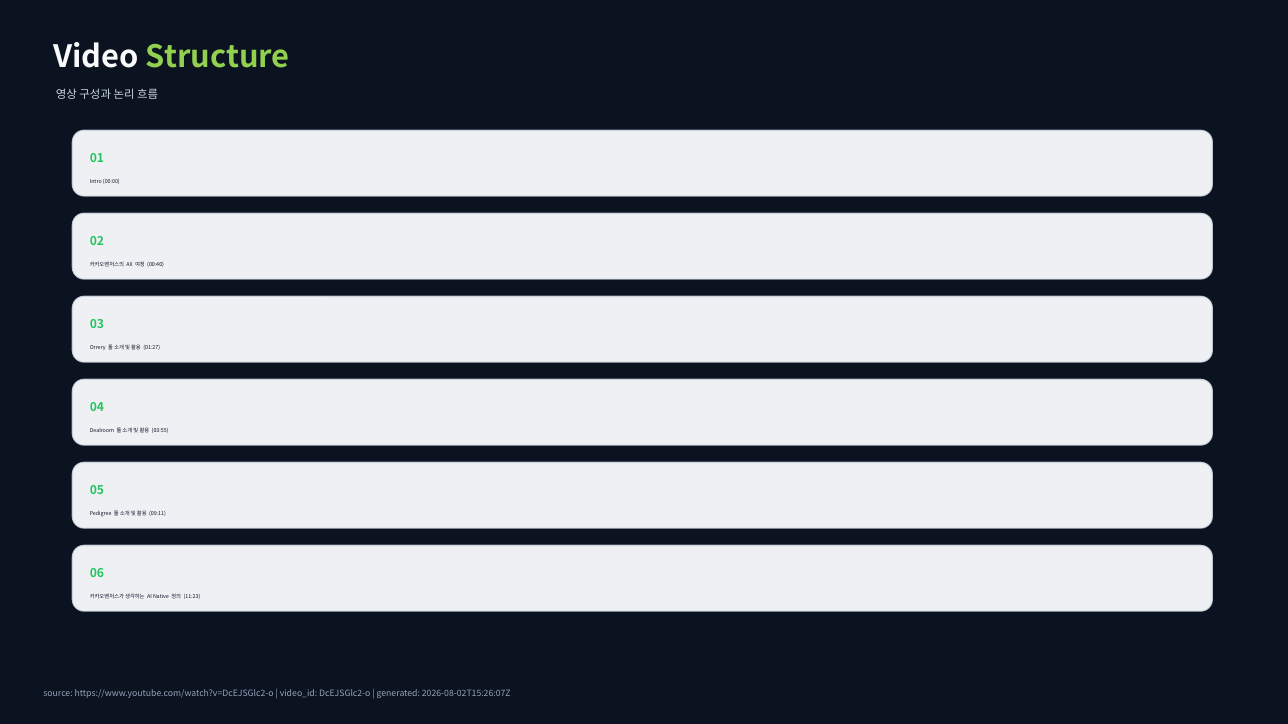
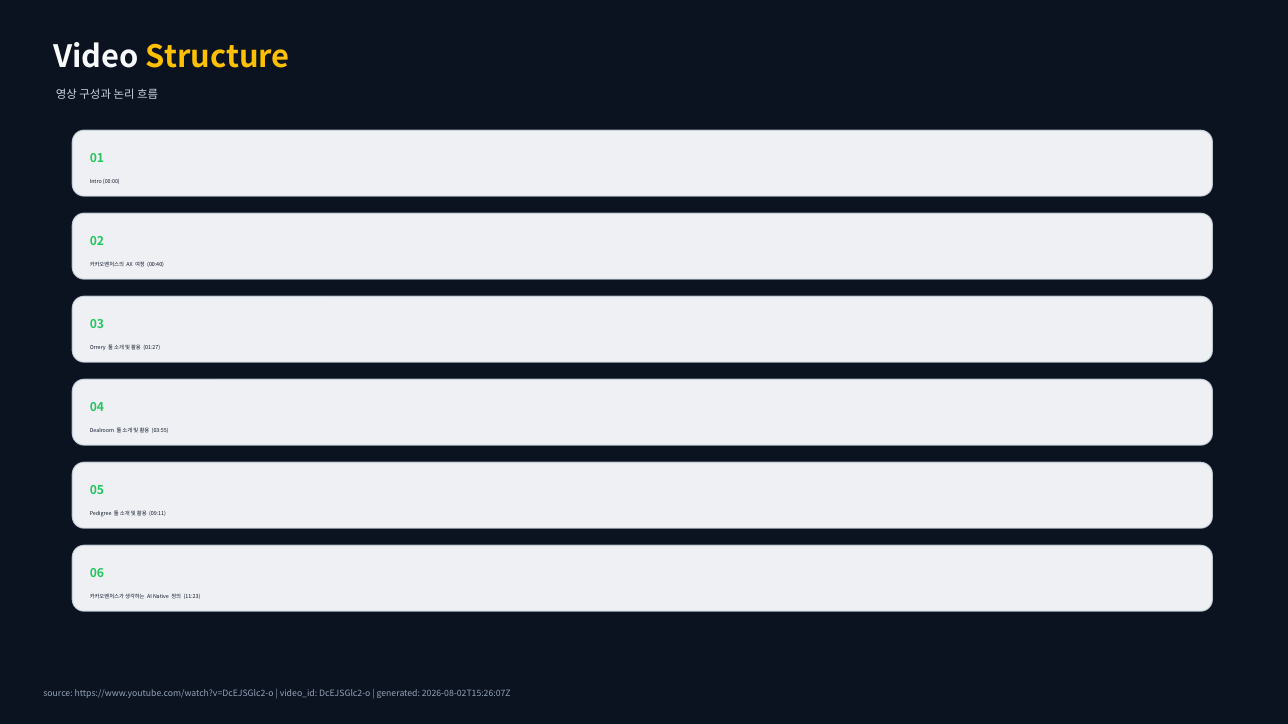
Structure colour: light green -> yellow (218, 58)
